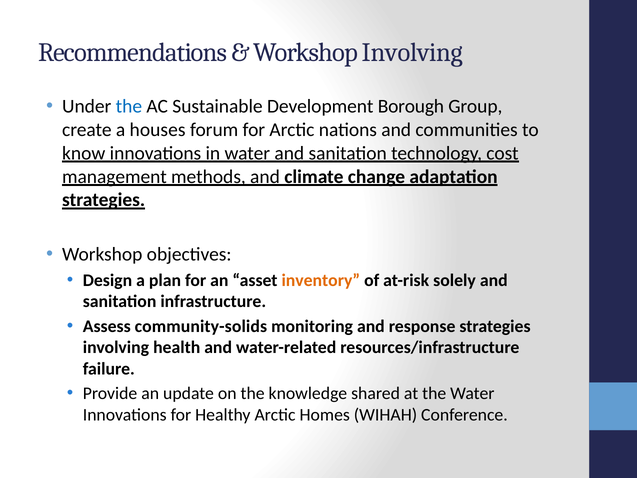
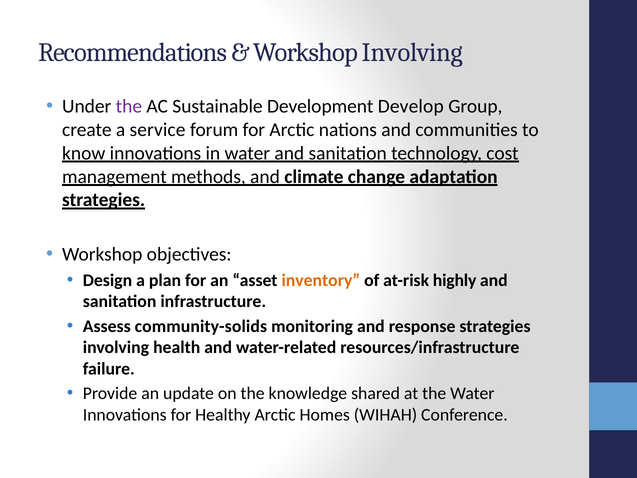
the colour: blue -> purple (129, 106)
Borough: Borough -> Develop (411, 106)
houses: houses -> service (158, 130)
solely: solely -> highly (455, 280)
